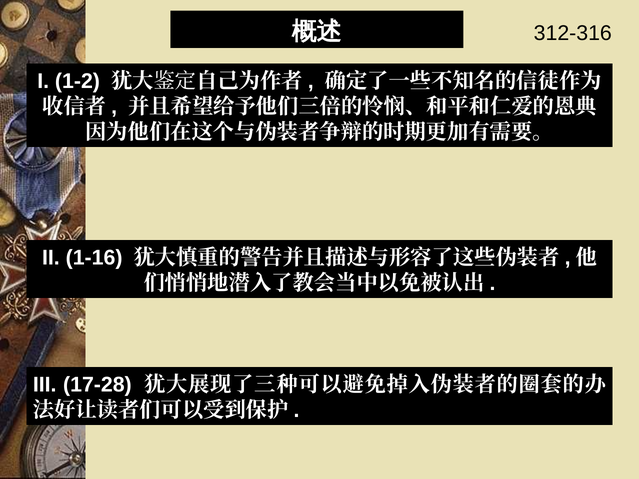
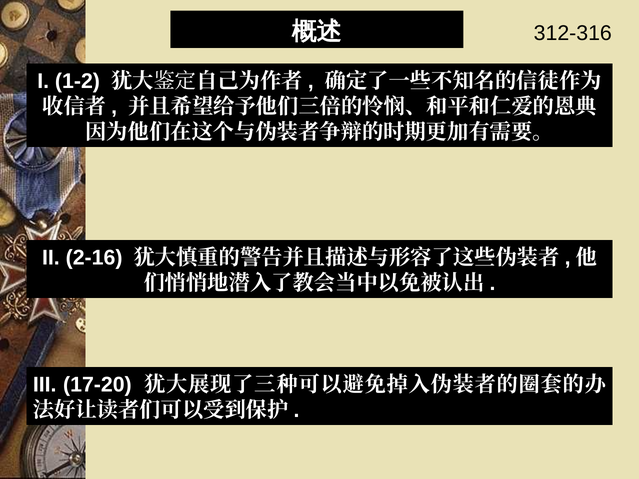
1-16: 1-16 -> 2-16 (94, 258)
17-28: 17-28 -> 17-20 (97, 385)
